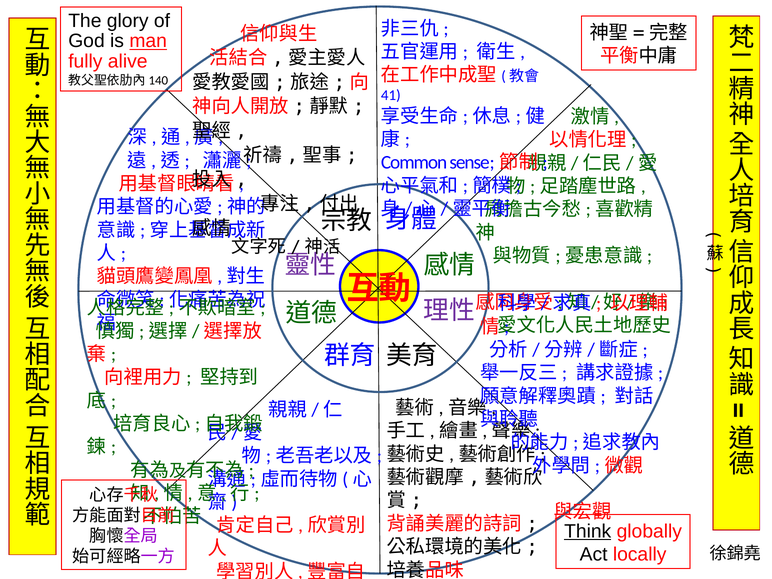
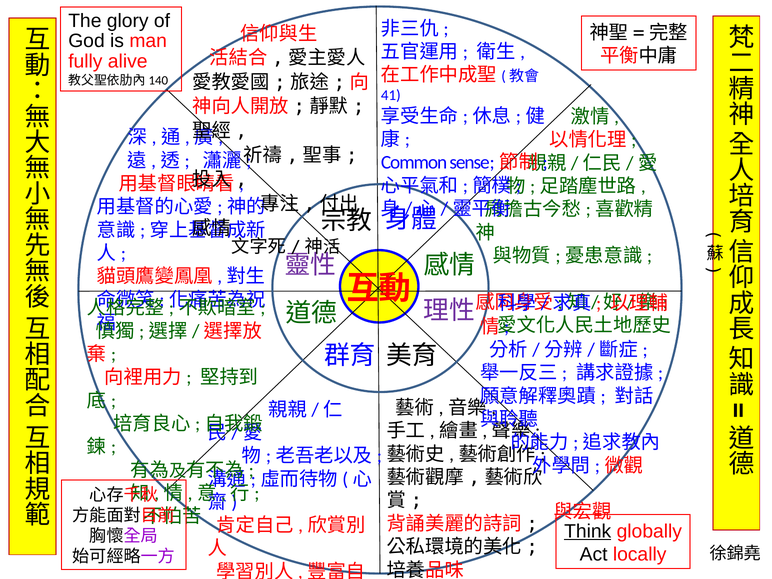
man underline: present -> none (148, 41)
